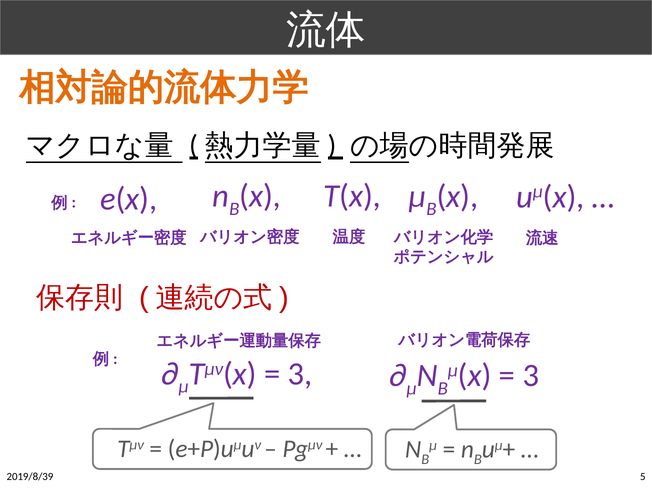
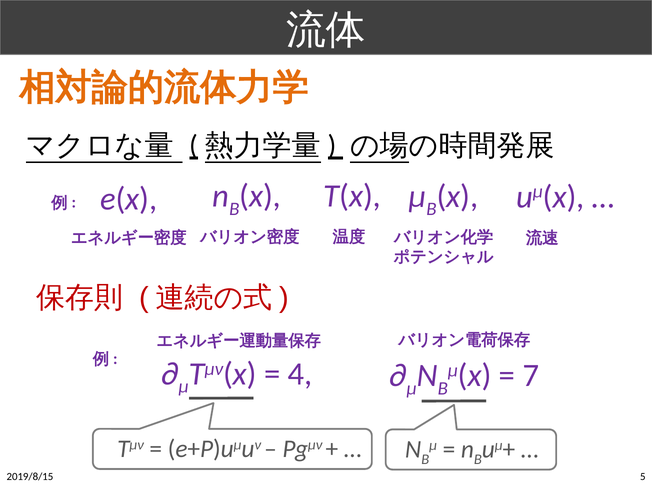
3: 3 -> 4 (300, 374)
3: 3 -> 7 (531, 376)
2019/8/39: 2019/8/39 -> 2019/8/15 (30, 477)
